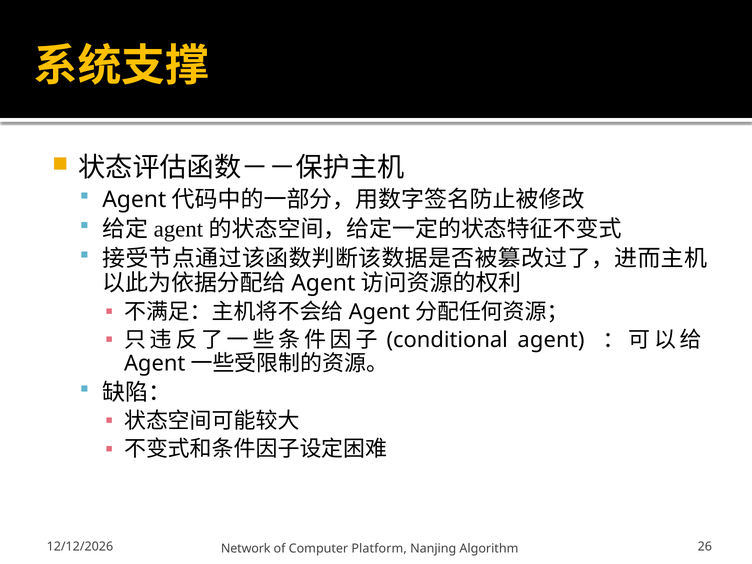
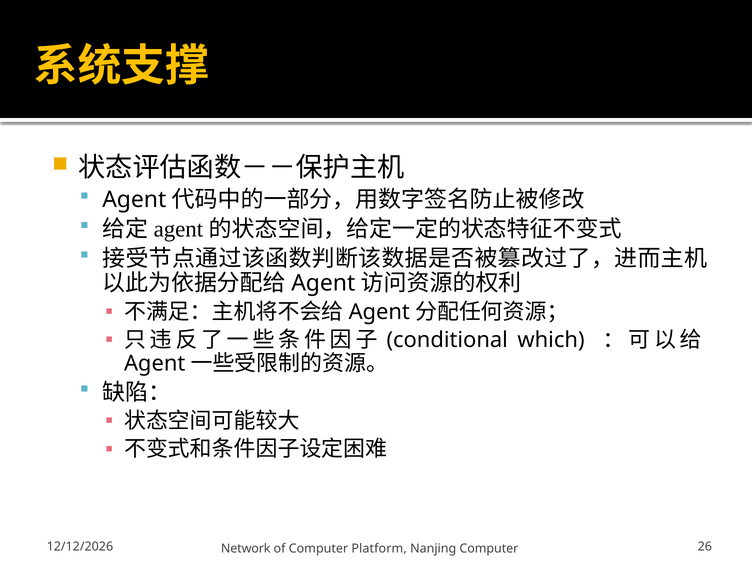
agent: agent -> which (551, 340)
Nanjing Algorithm: Algorithm -> Computer (489, 549)
